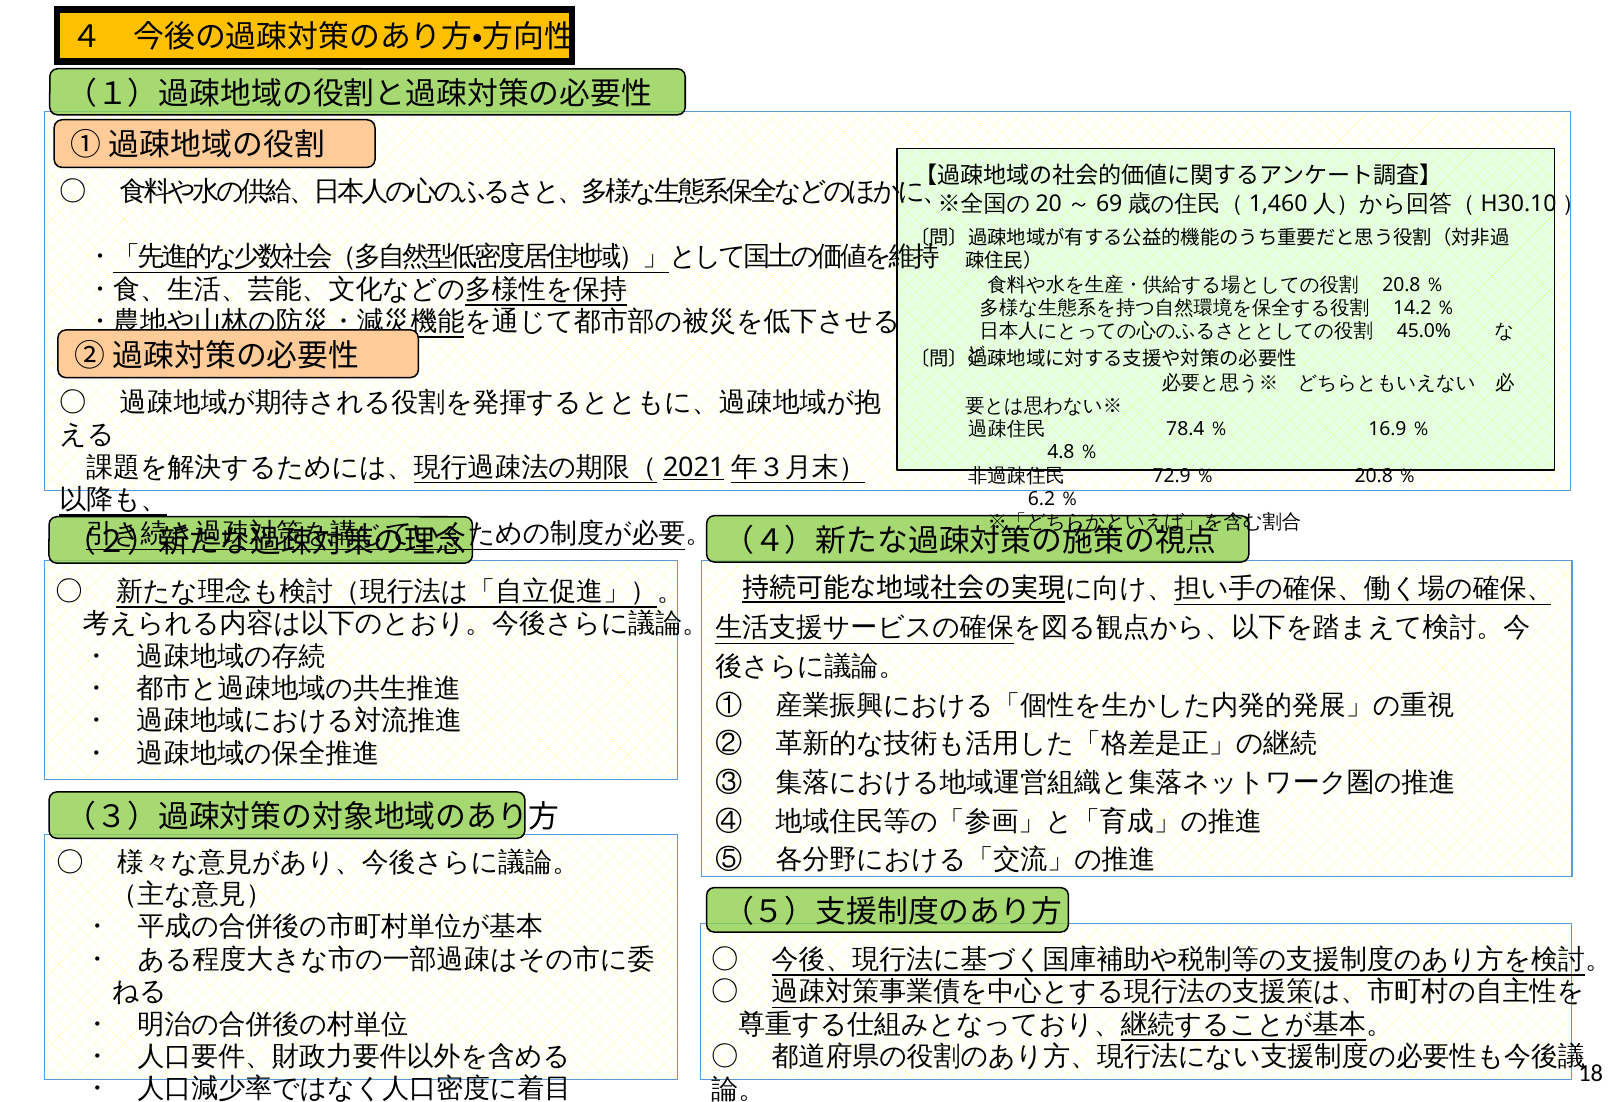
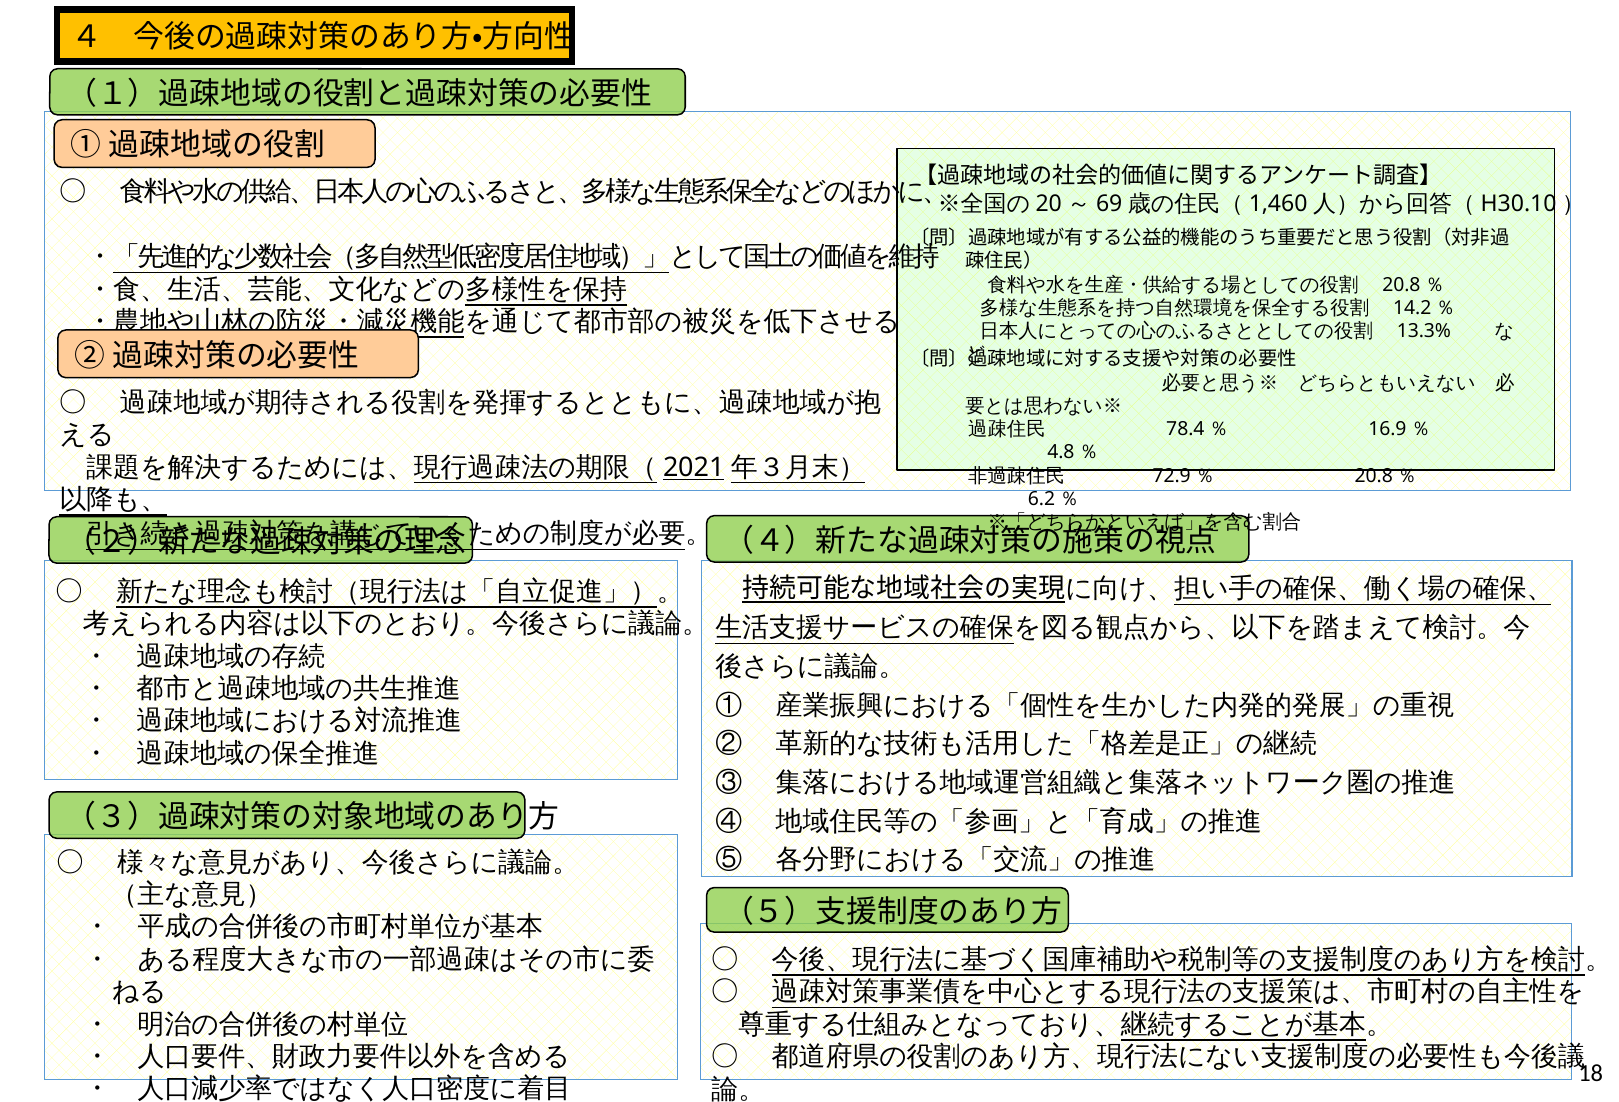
45.0%: 45.0% -> 13.3% (1424, 331)
